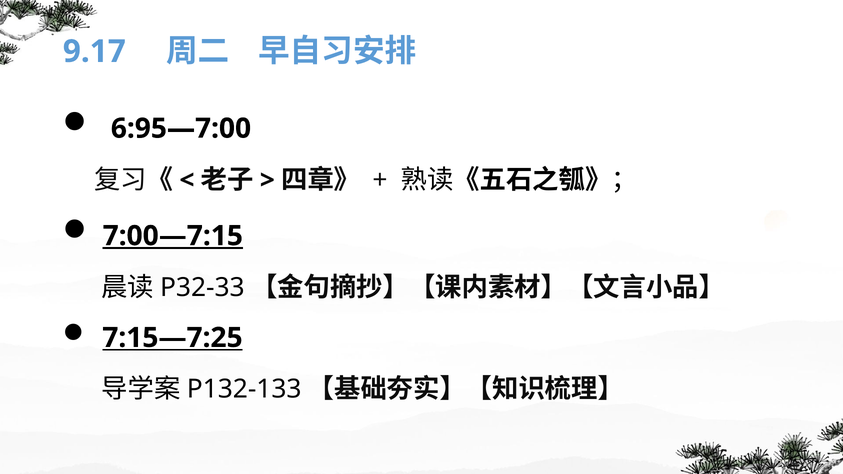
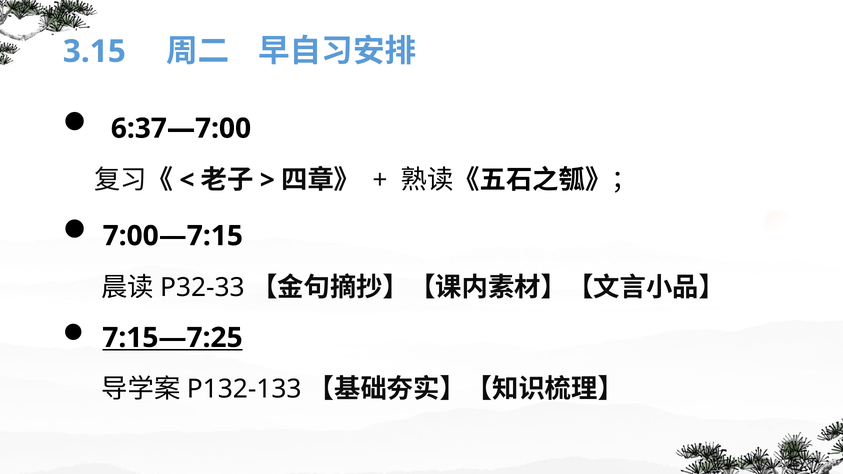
9.17: 9.17 -> 3.15 (94, 51)
6:95—7:00: 6:95—7:00 -> 6:37—7:00 (181, 129)
7:00—7:15 underline: present -> none (173, 236)
